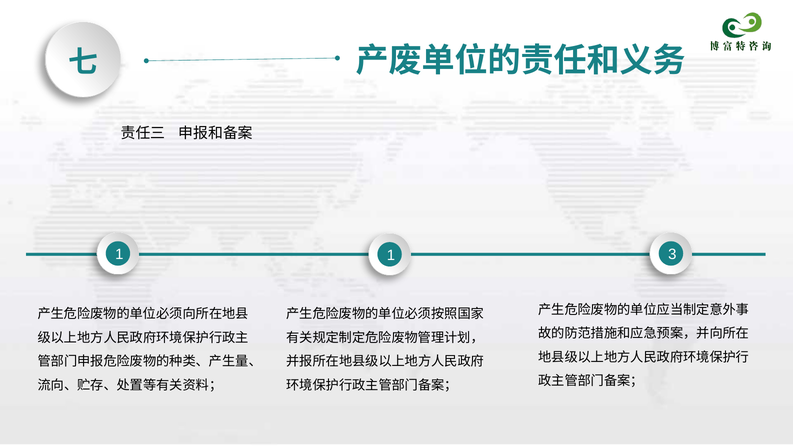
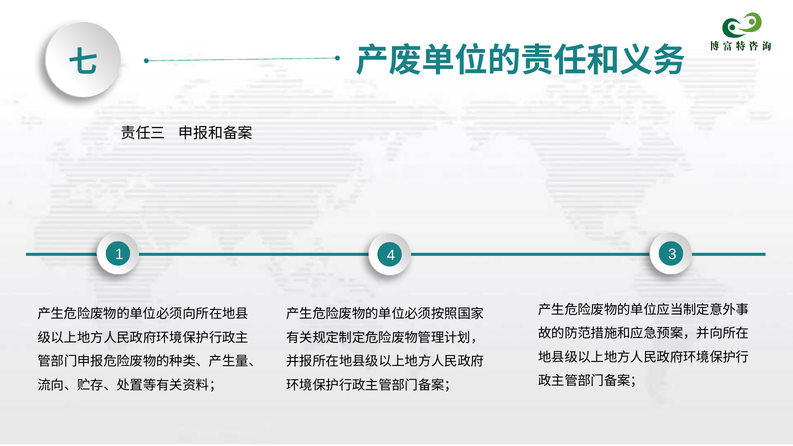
1 1: 1 -> 4 (391, 255)
